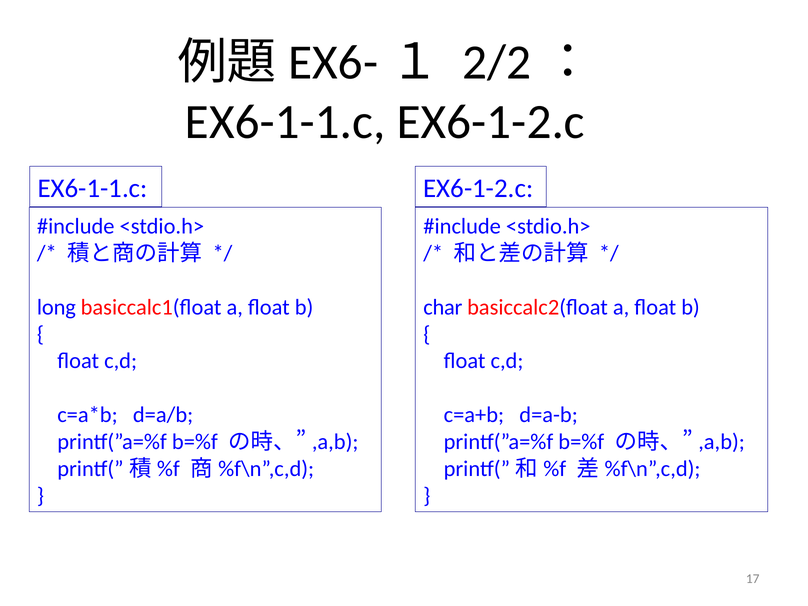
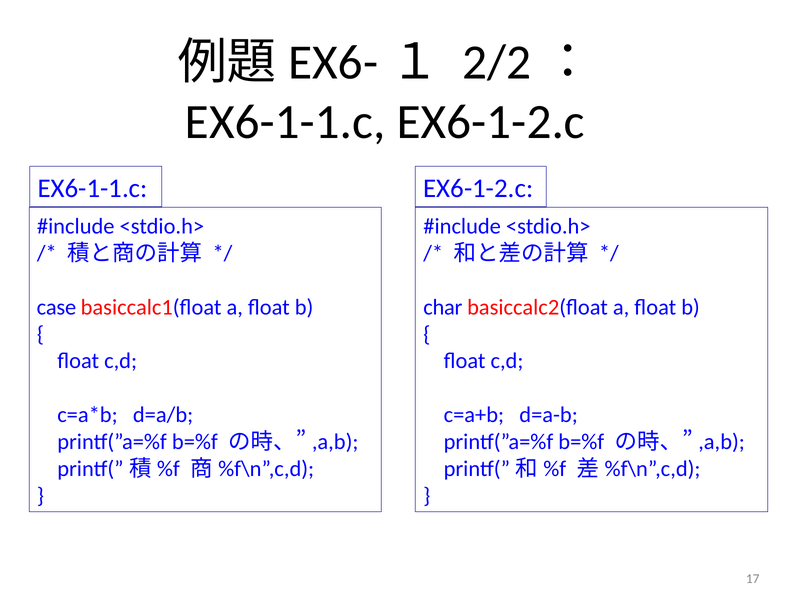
long: long -> case (56, 307)
